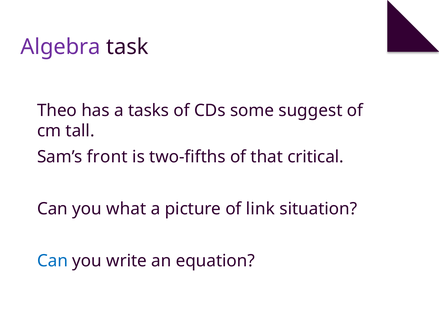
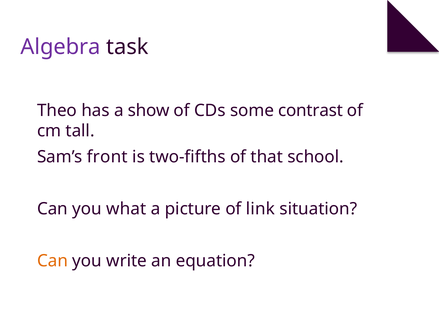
tasks: tasks -> show (149, 111)
suggest: suggest -> contrast (311, 111)
critical: critical -> school (316, 157)
Can colour: blue -> orange (52, 261)
